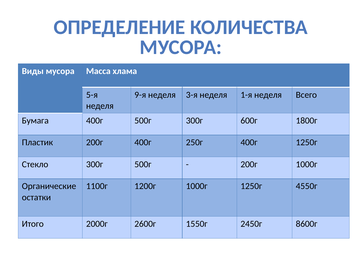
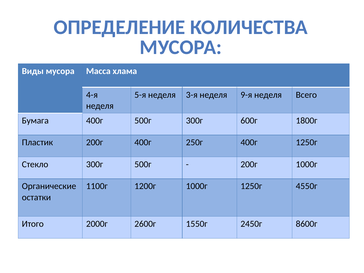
5-я: 5-я -> 4-я (92, 95)
9-я: 9-я -> 5-я (140, 95)
1-я: 1-я -> 9-я (246, 95)
